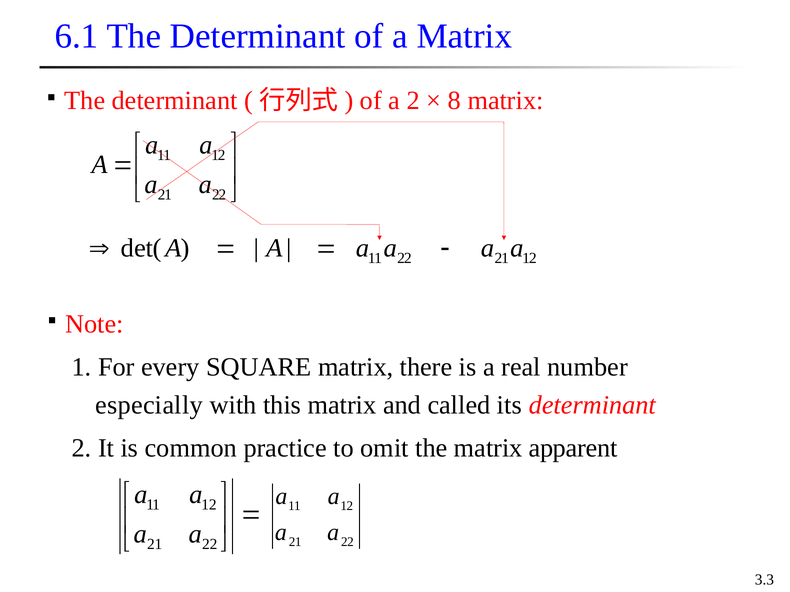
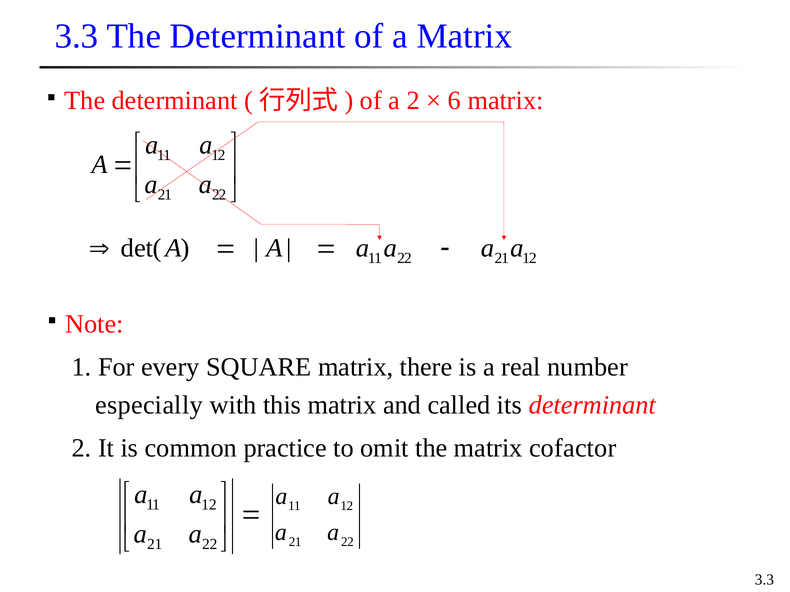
6.1: 6.1 -> 3.3 (76, 36)
8: 8 -> 6 (454, 101)
apparent: apparent -> cofactor (573, 448)
